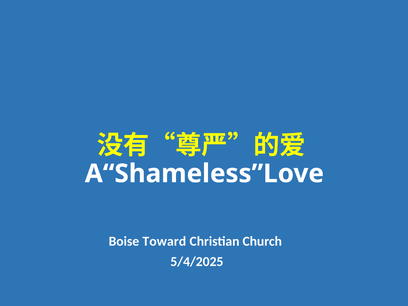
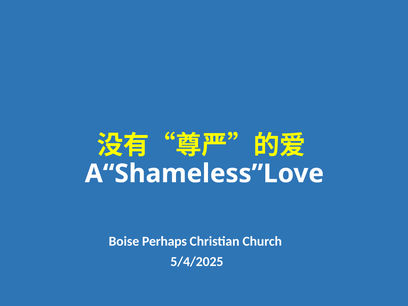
Toward: Toward -> Perhaps (164, 241)
